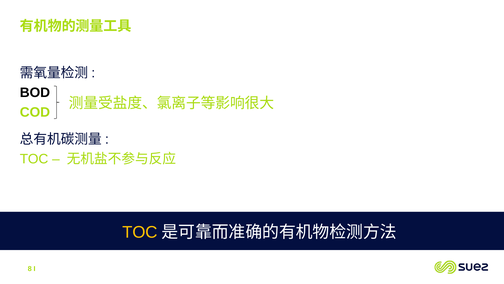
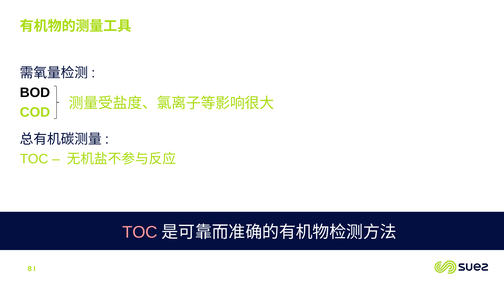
TOC colour: yellow -> pink (140, 232)
